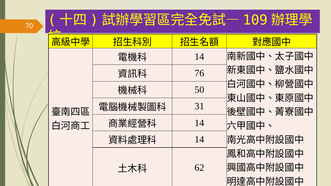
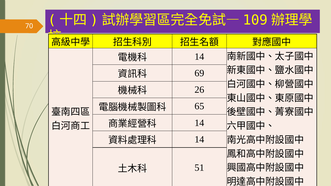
76: 76 -> 69 (199, 73)
50: 50 -> 26 (199, 90)
31: 31 -> 65 (199, 106)
62: 62 -> 51 (199, 168)
